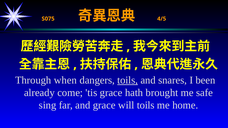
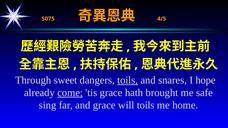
when: when -> sweet (65, 80)
been: been -> hope (206, 80)
come underline: none -> present (70, 93)
